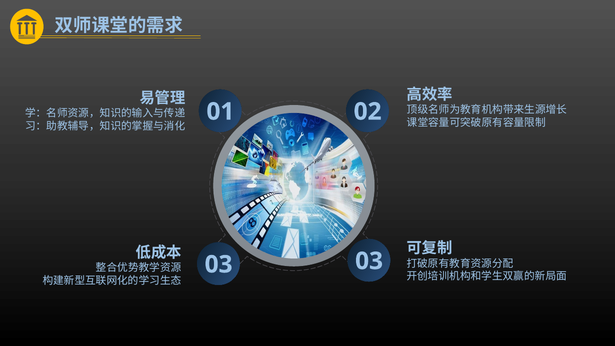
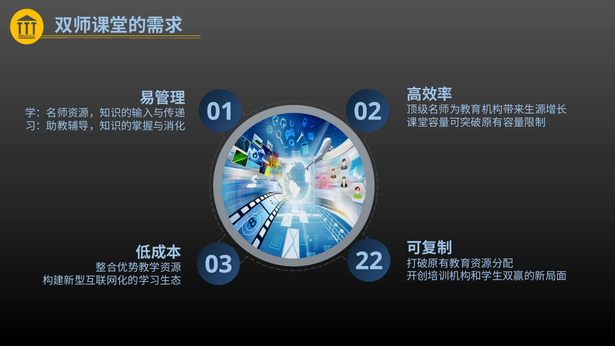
03 03: 03 -> 22 (369, 261)
